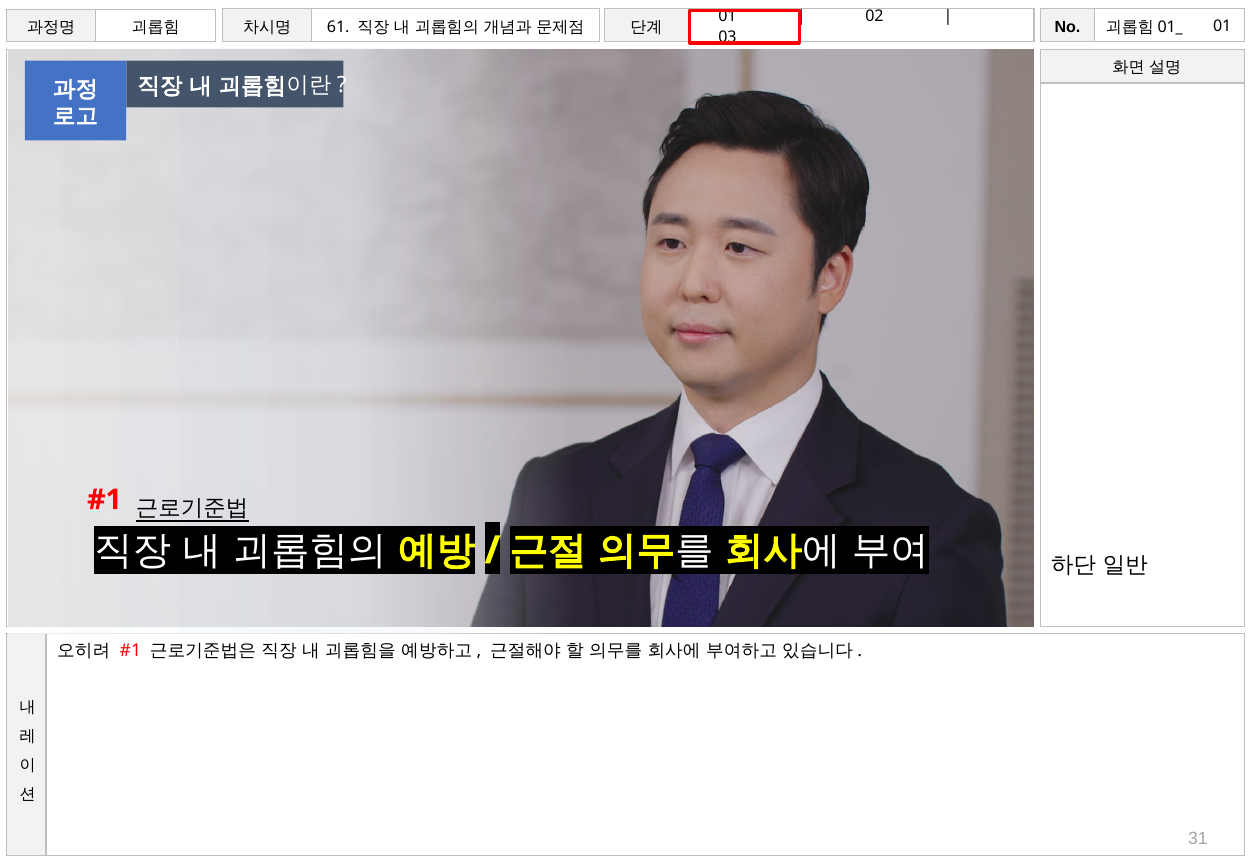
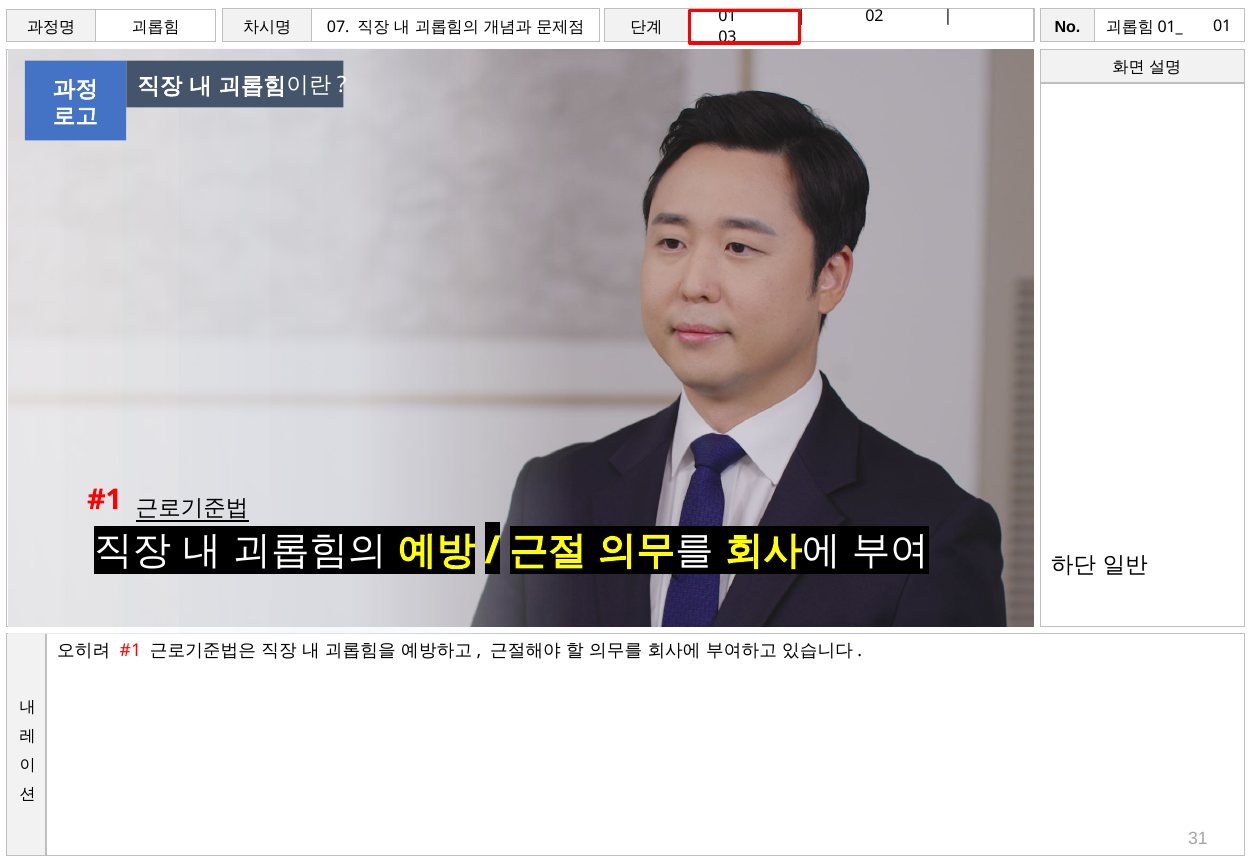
61: 61 -> 07 (338, 27)
